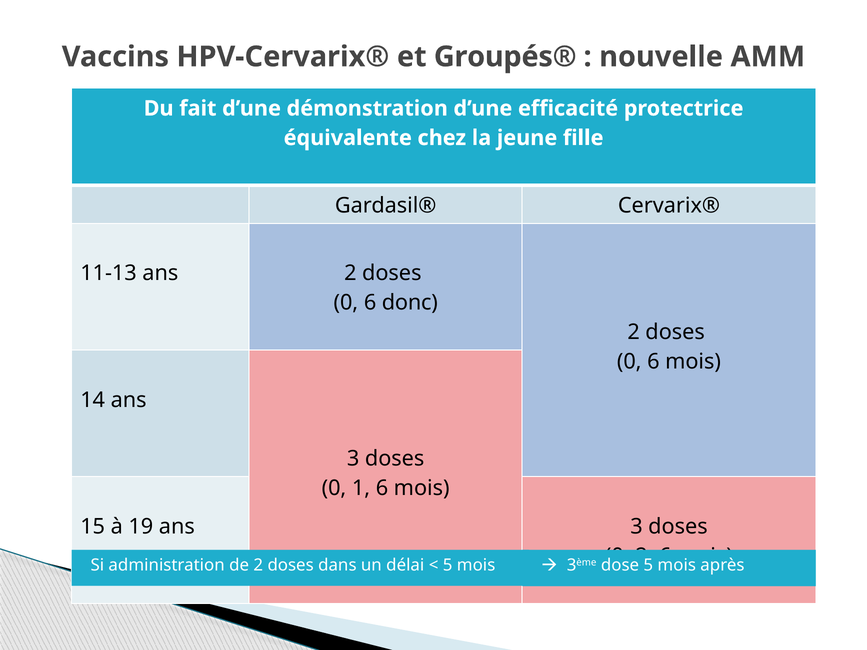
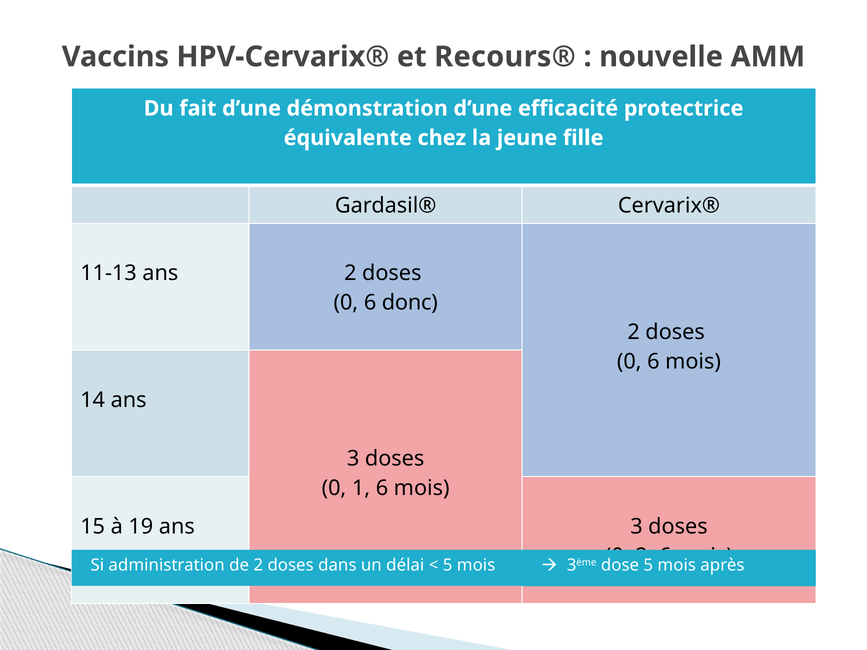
Groupés®: Groupés® -> Recours® (505, 57)
